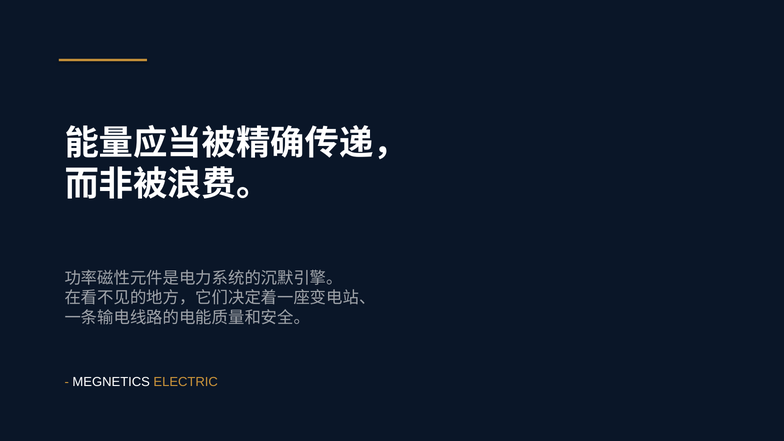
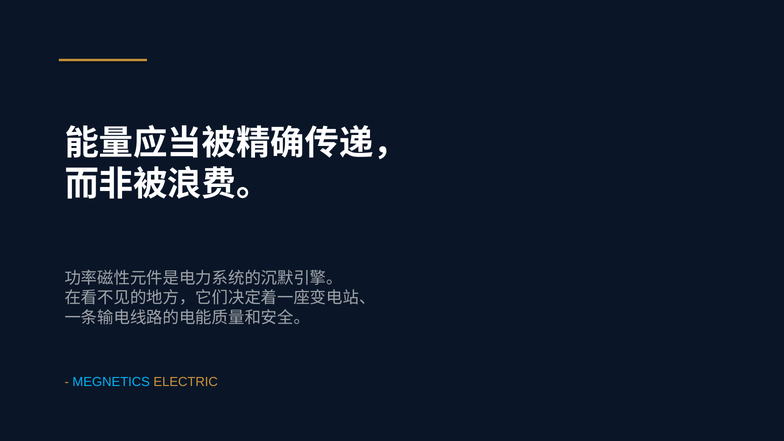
MEGNETICS colour: white -> light blue (111, 382)
